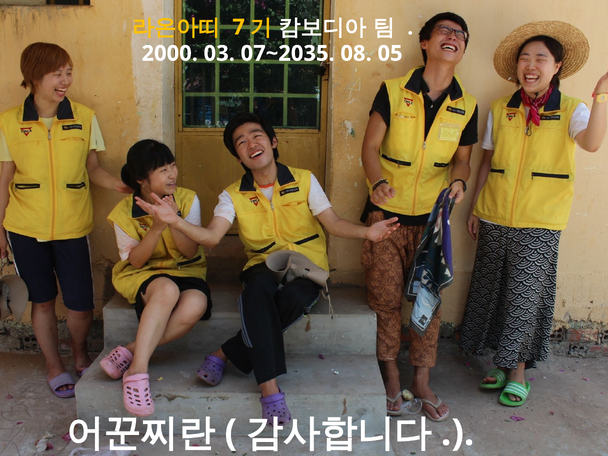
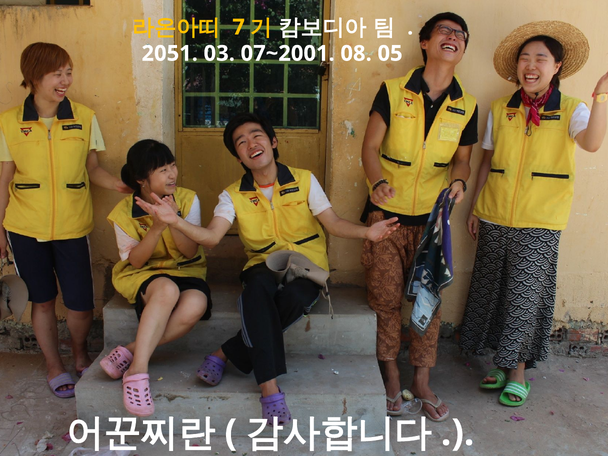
2000: 2000 -> 2051 (170, 54)
07~2035: 07~2035 -> 07~2001 (288, 54)
